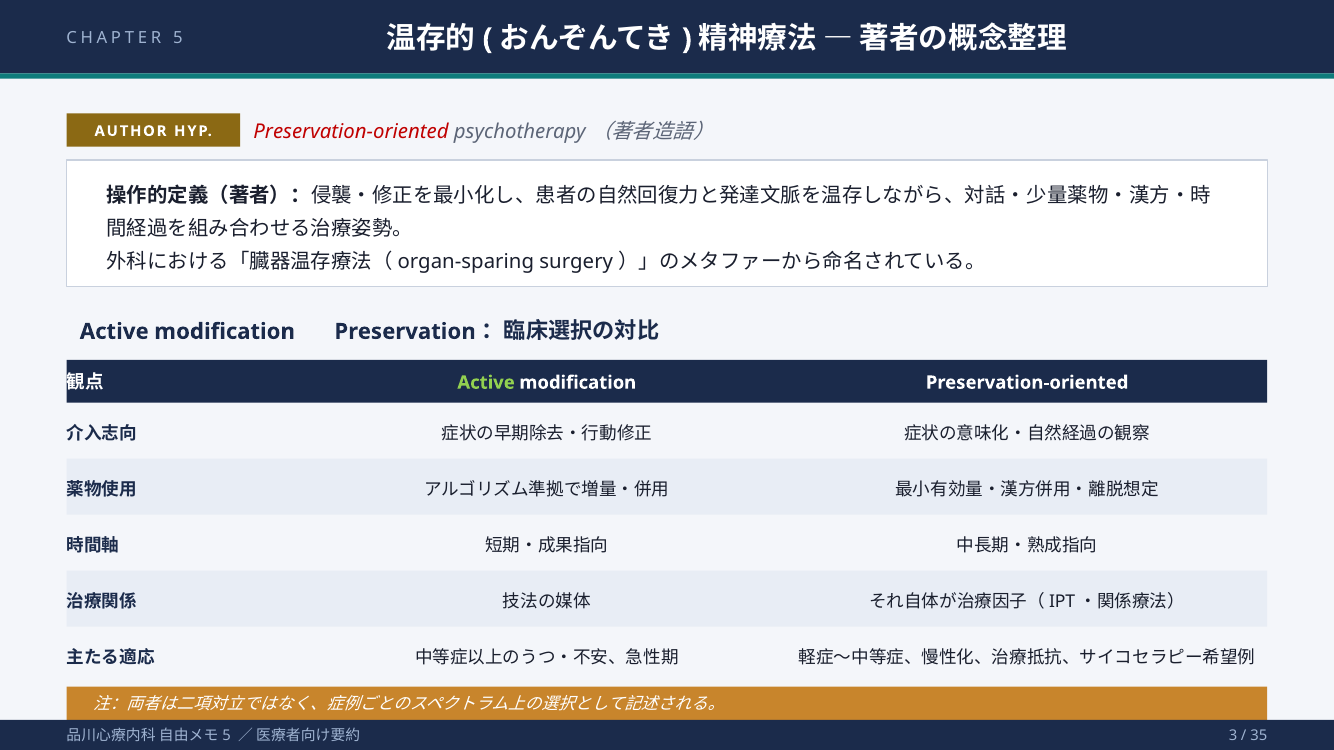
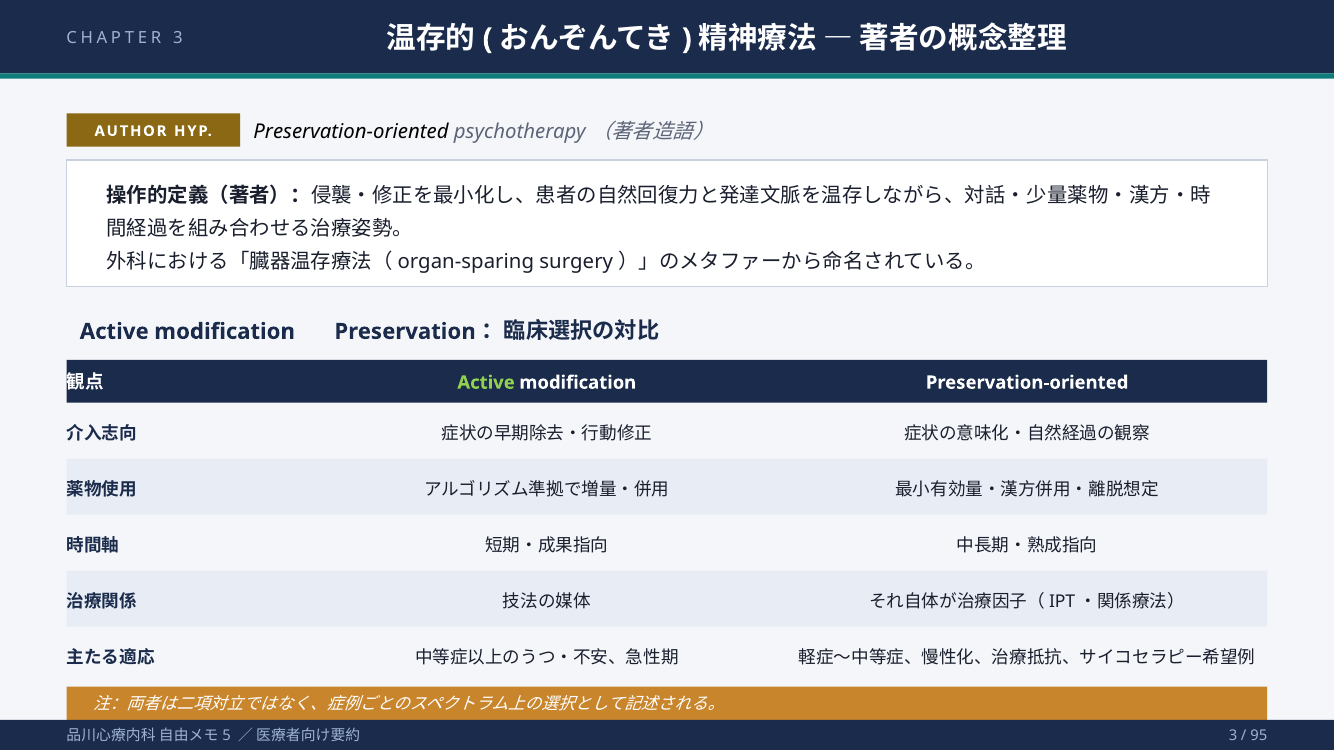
CHAPTER 5: 5 -> 3 (178, 38)
Preservation-oriented colour: red -> black (351, 131)
35: 35 -> 95 (1259, 736)
